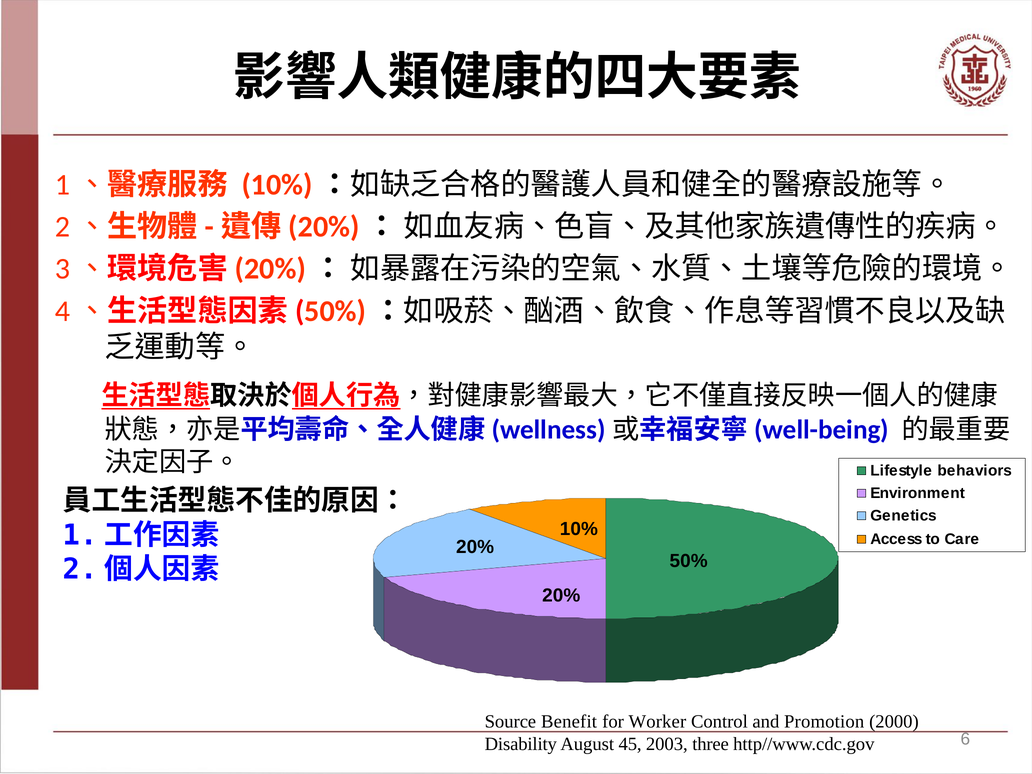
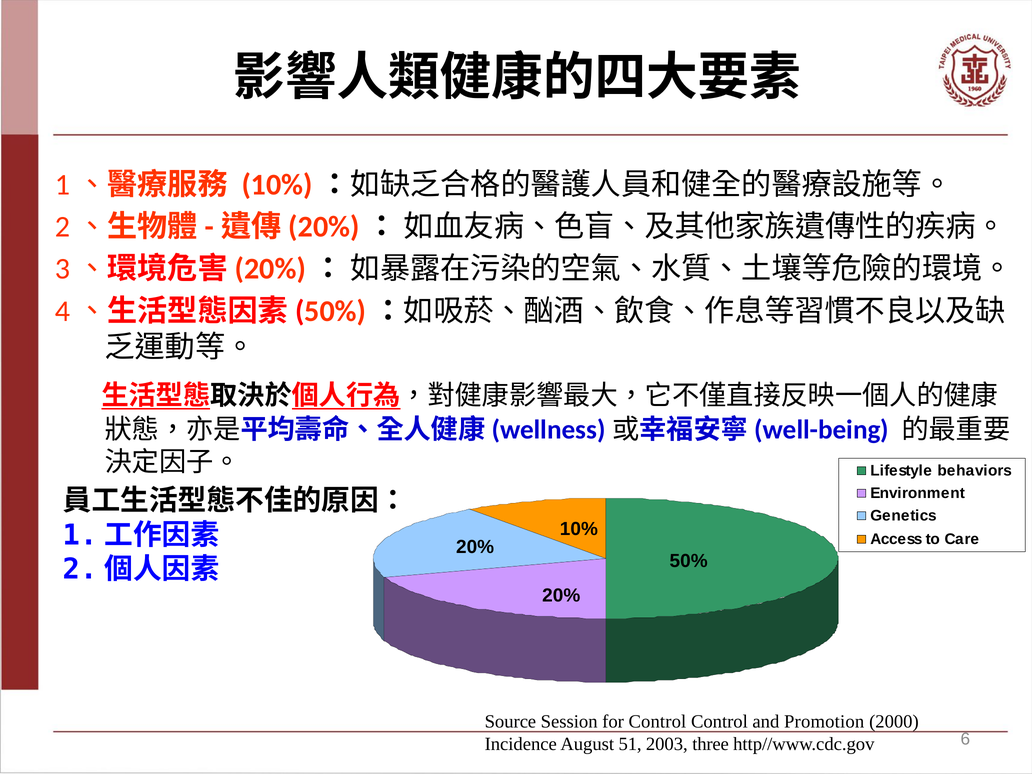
Benefit: Benefit -> Session (569, 722)
for Worker: Worker -> Control (657, 722)
Disability: Disability -> Incidence (521, 744)
45: 45 -> 51 (630, 744)
